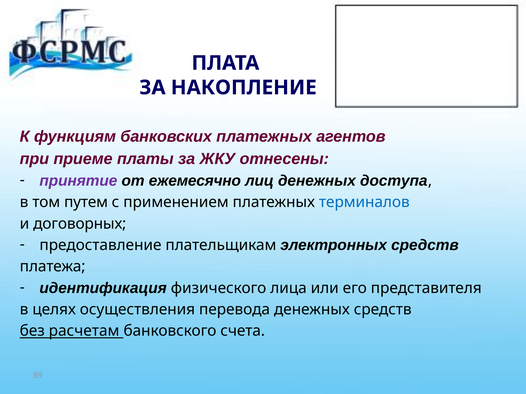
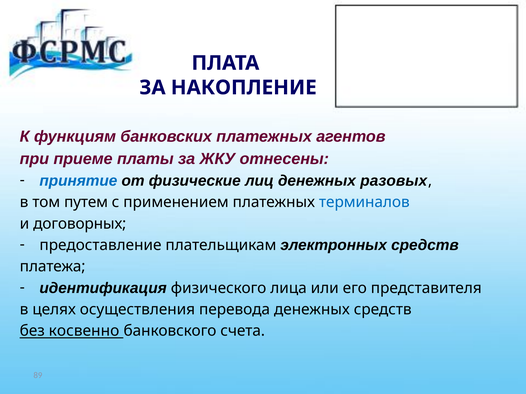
принятие colour: purple -> blue (78, 181)
ежемесячно: ежемесячно -> физические (195, 181)
доступа: доступа -> разовых (394, 181)
расчетам: расчетам -> косвенно (84, 331)
